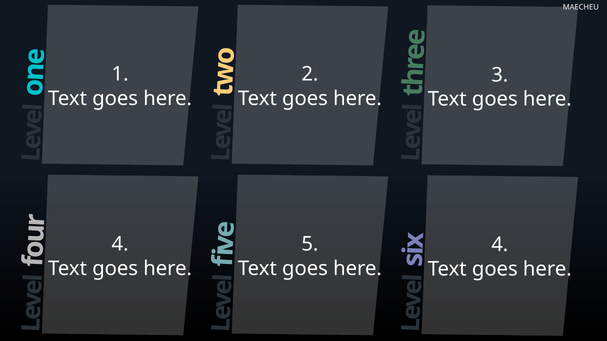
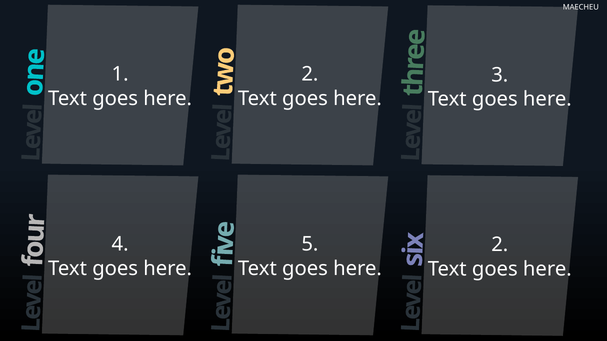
4: 4 -> 2 (500, 245)
